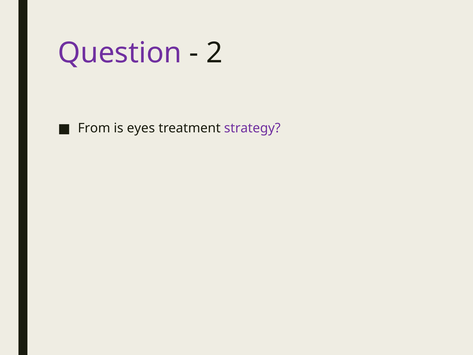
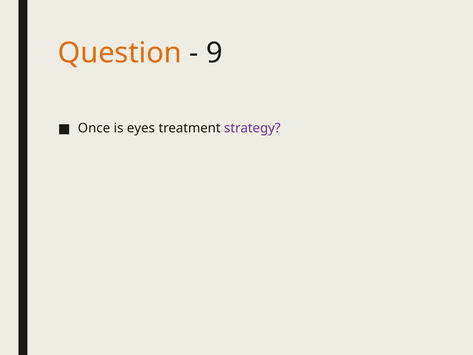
Question colour: purple -> orange (120, 53)
2: 2 -> 9 (214, 53)
From: From -> Once (94, 128)
